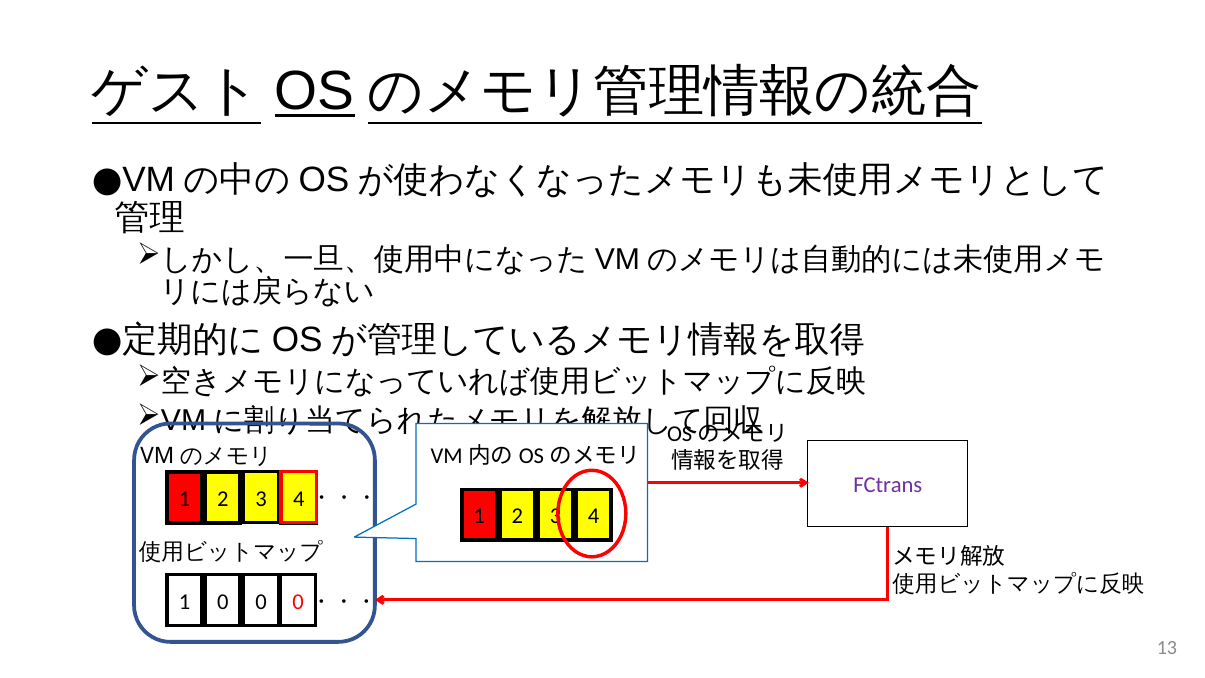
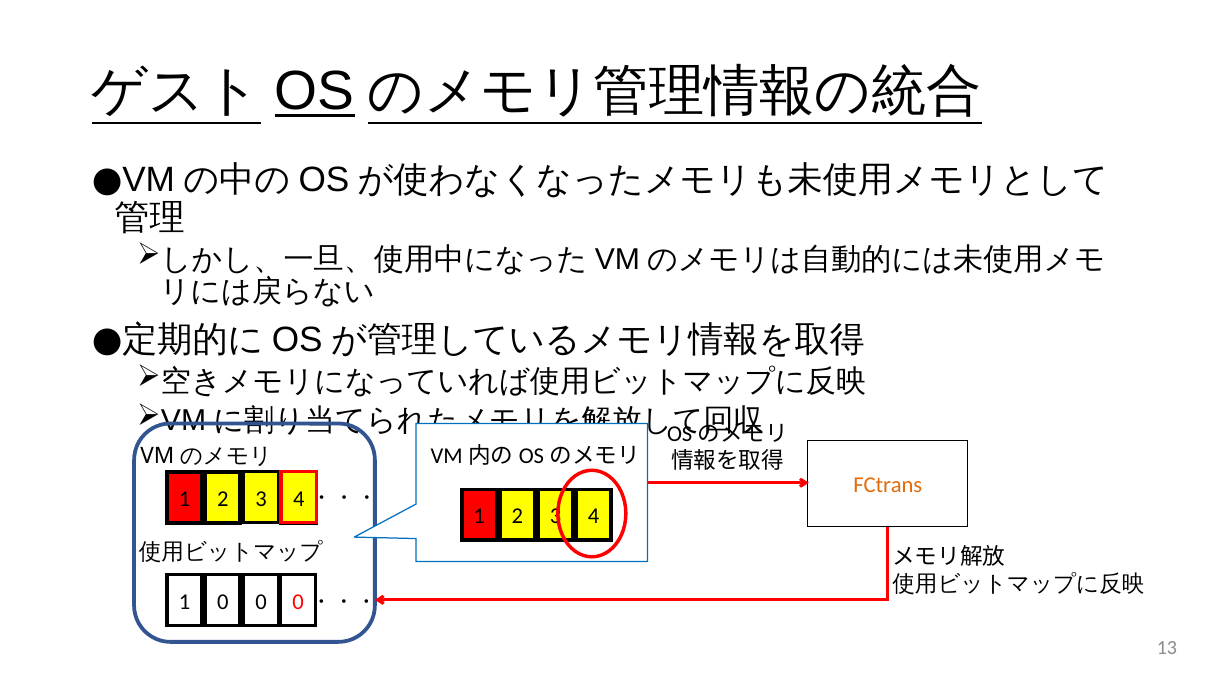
FCtrans colour: purple -> orange (888, 485)
